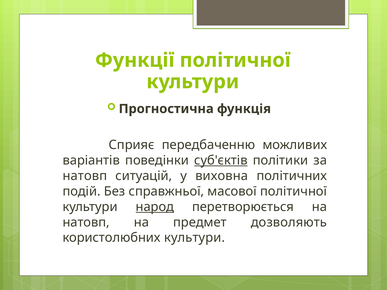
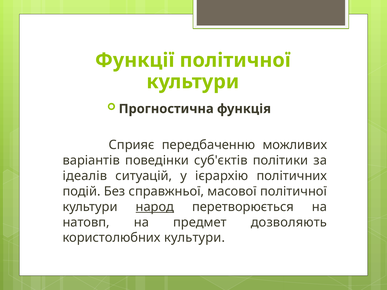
суб'єктів underline: present -> none (221, 161)
натовп: натовп -> ідеалів (85, 176)
виховна: виховна -> ієрархію (222, 176)
